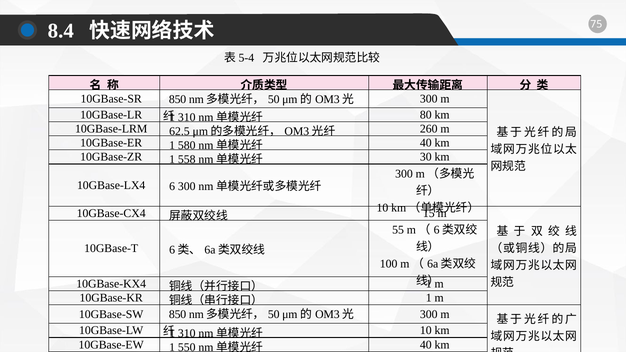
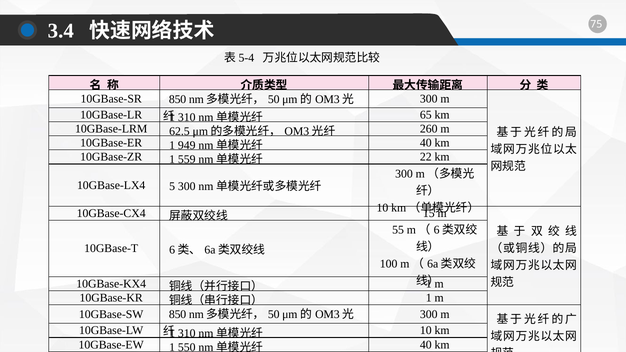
8.4: 8.4 -> 3.4 (61, 31)
80: 80 -> 65 (426, 115)
580: 580 -> 949 (187, 146)
558: 558 -> 559 (187, 160)
30: 30 -> 22 (426, 157)
6: 6 -> 5 (172, 186)
